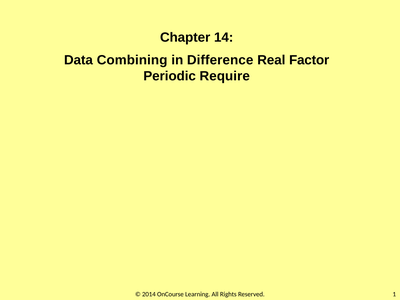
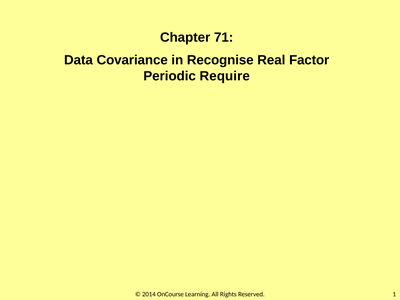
14: 14 -> 71 (224, 38)
Combining: Combining -> Covariance (132, 60)
Difference: Difference -> Recognise (220, 60)
